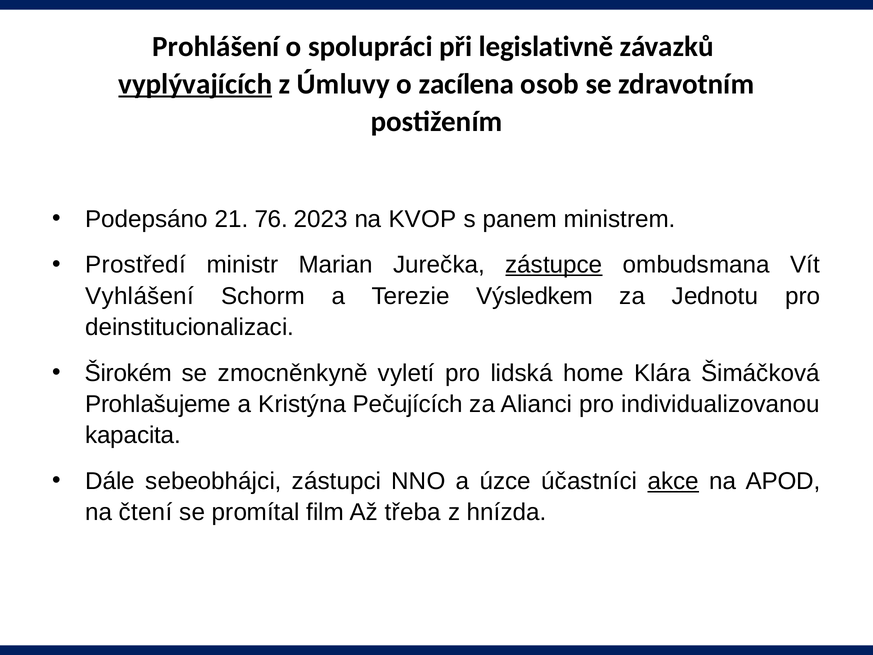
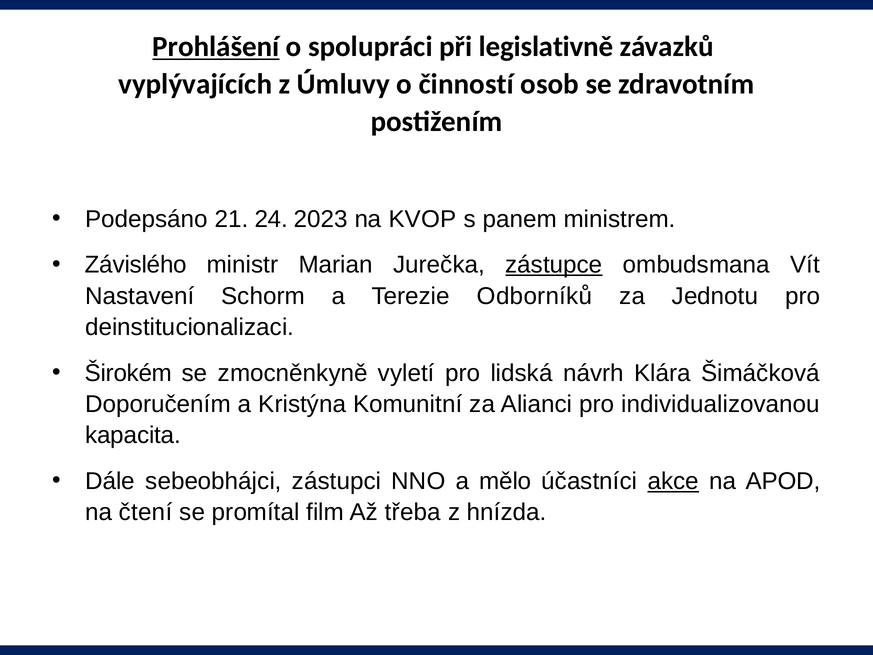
Prohlášení underline: none -> present (216, 47)
vyplývajících underline: present -> none (195, 84)
zacílena: zacílena -> činností (466, 84)
76: 76 -> 24 (271, 219)
Prostředí: Prostředí -> Závislého (136, 265)
Vyhlášení: Vyhlášení -> Nastavení (140, 296)
Výsledkem: Výsledkem -> Odborníků (535, 296)
home: home -> návrh (593, 373)
Prohlašujeme: Prohlašujeme -> Doporučením (158, 404)
Pečujících: Pečujících -> Komunitní (408, 404)
úzce: úzce -> mělo (505, 481)
